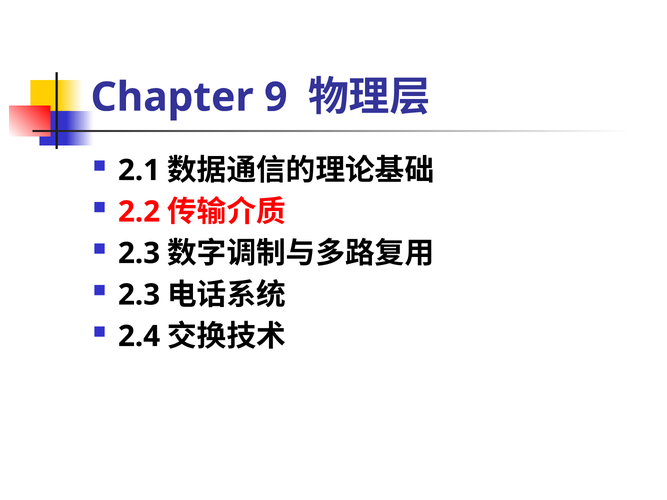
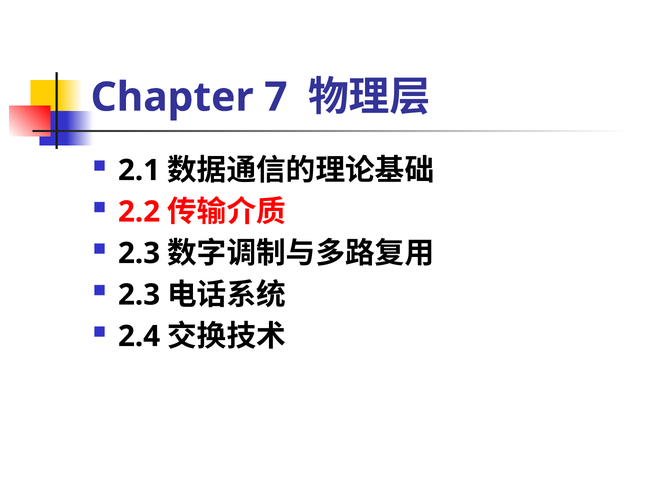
9: 9 -> 7 (276, 97)
